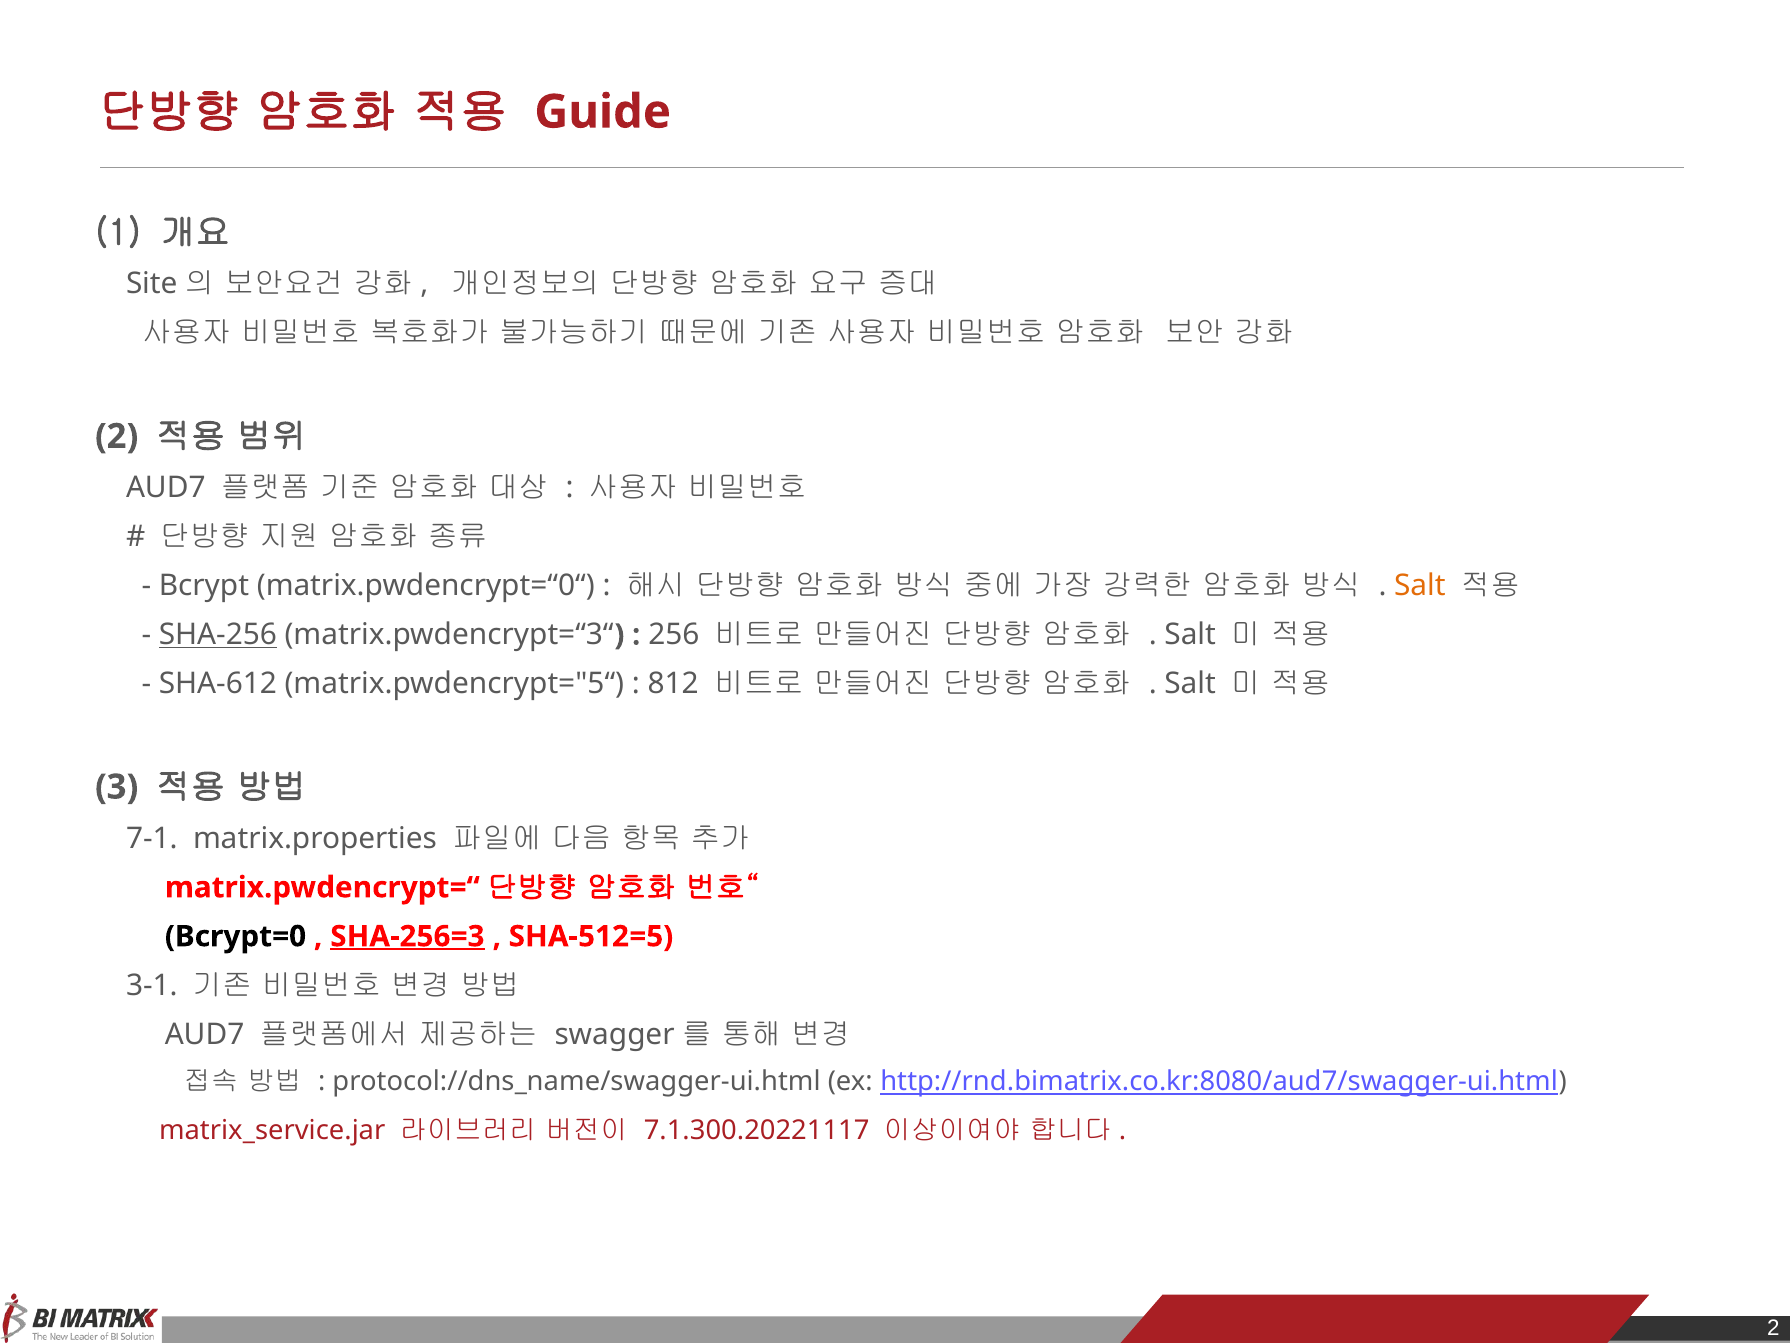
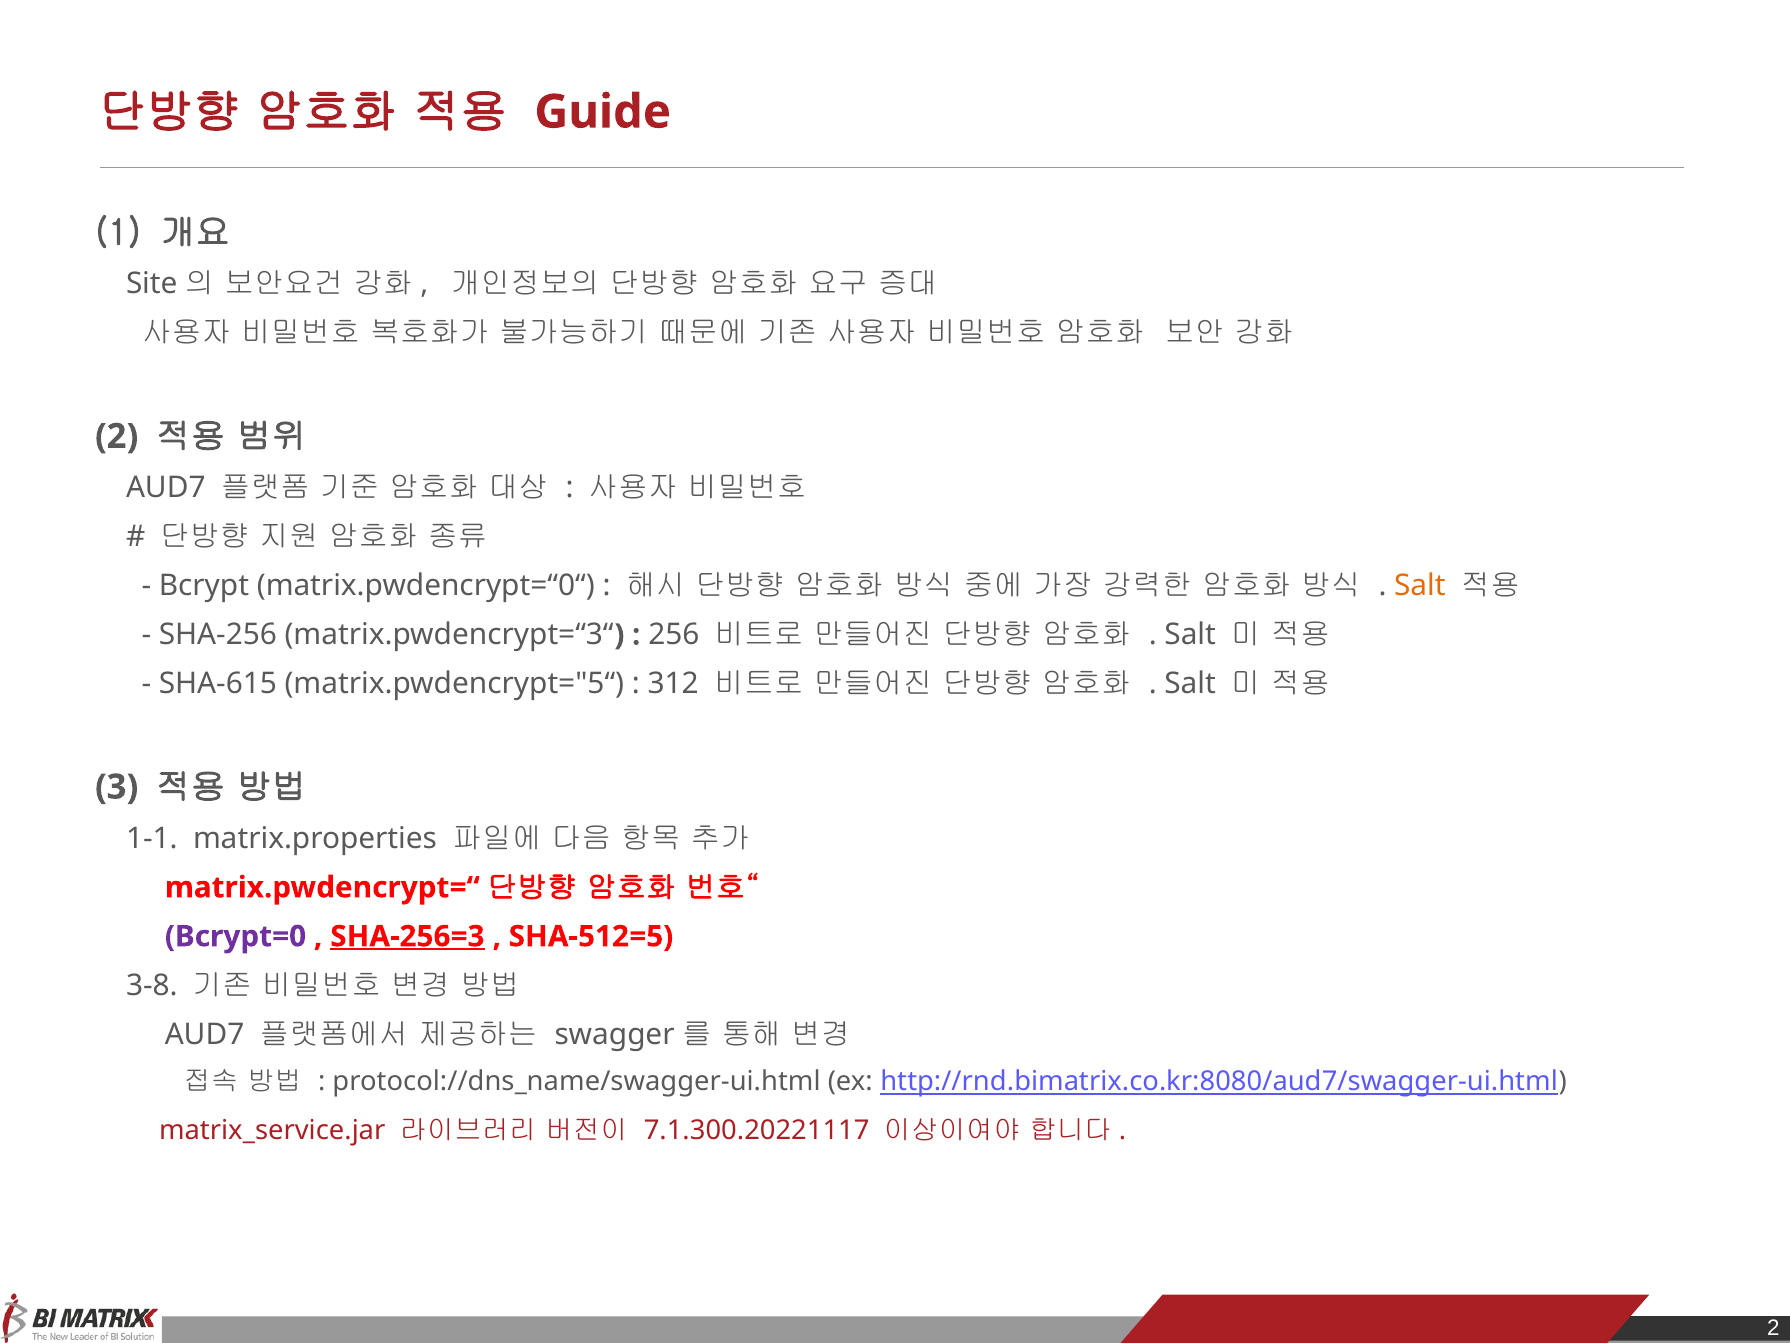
SHA-256 underline: present -> none (218, 634)
SHA-612: SHA-612 -> SHA-615 (218, 683)
812: 812 -> 312 (673, 683)
7-1: 7-1 -> 1-1 (152, 838)
Bcrypt=0 colour: black -> purple (235, 936)
3-1: 3-1 -> 3-8 (152, 985)
